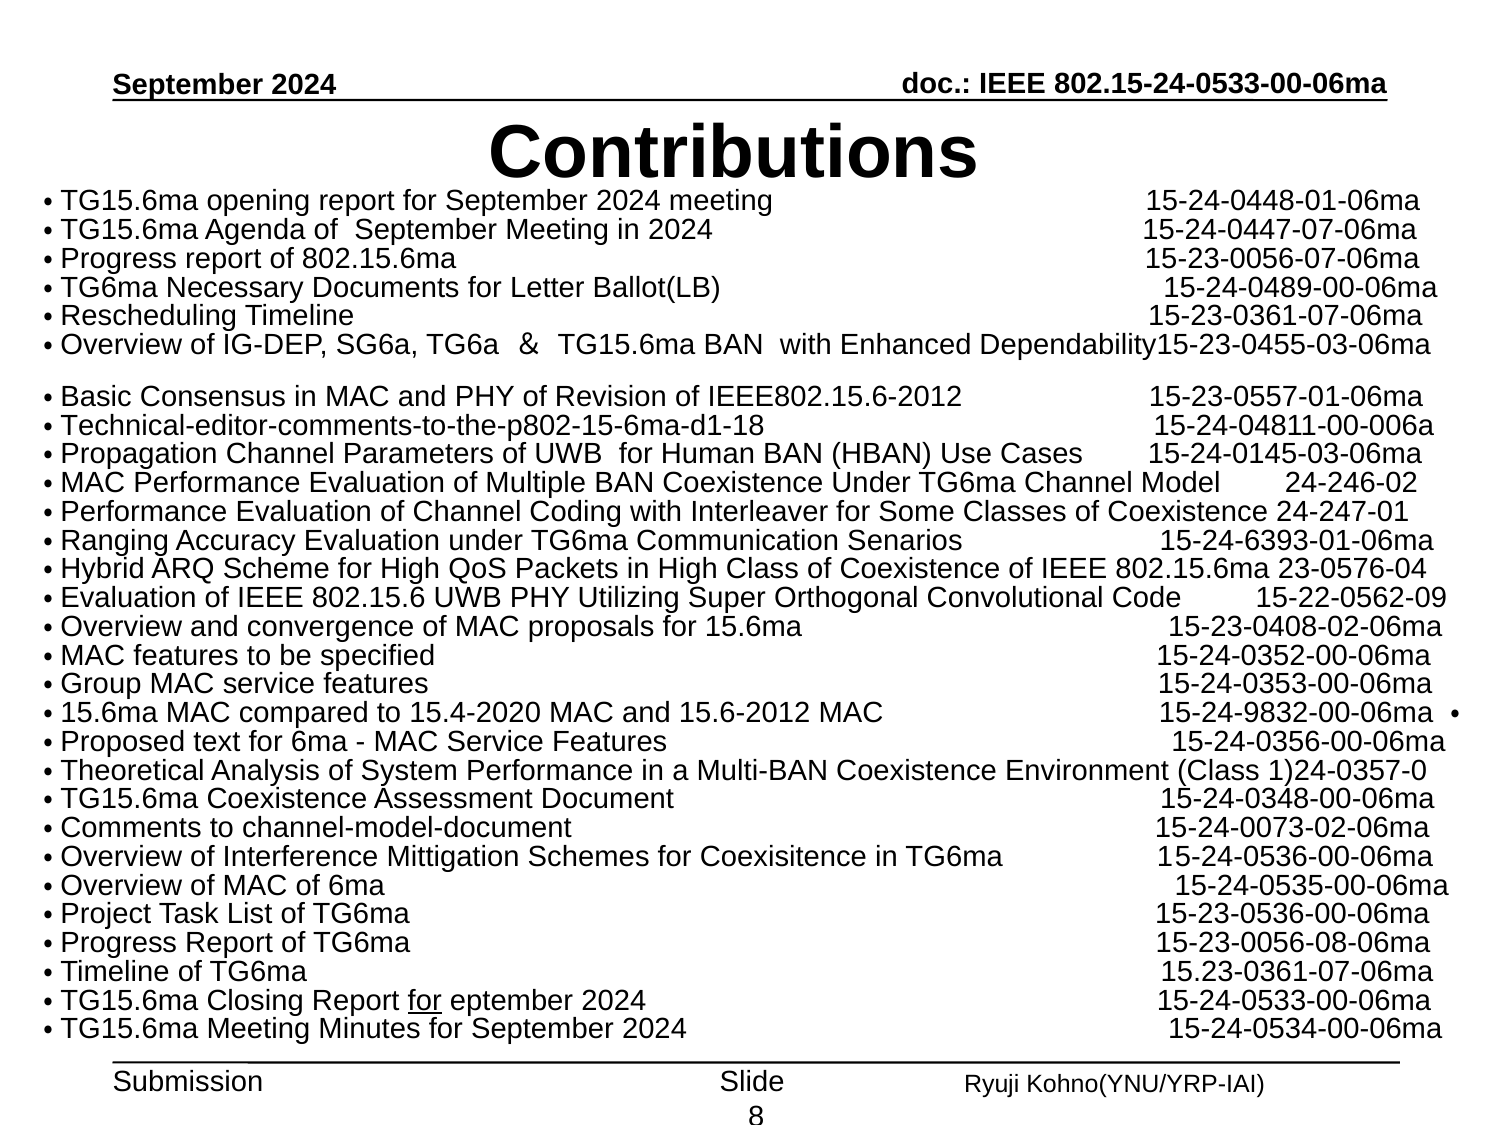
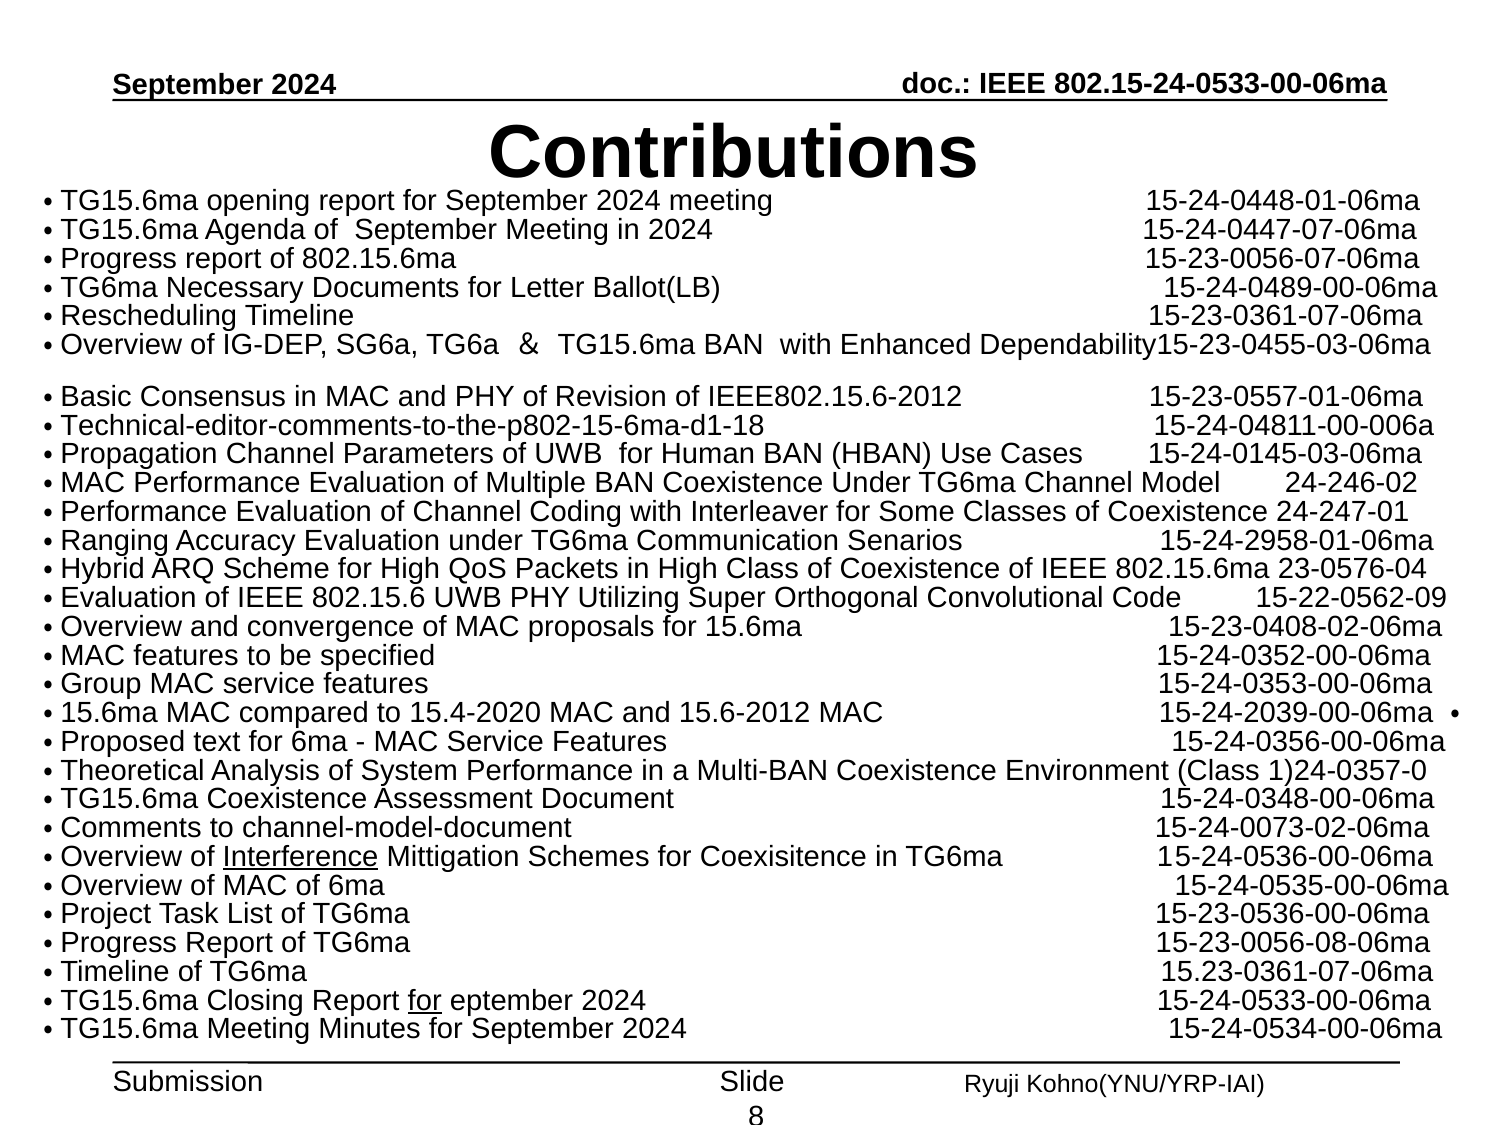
15-24-6393-01-06ma: 15-24-6393-01-06ma -> 15-24-2958-01-06ma (1297, 540)
15-24-9832-00-06ma: 15-24-9832-00-06ma -> 15-24-2039-00-06ma (1296, 713)
Interference underline: none -> present (301, 857)
